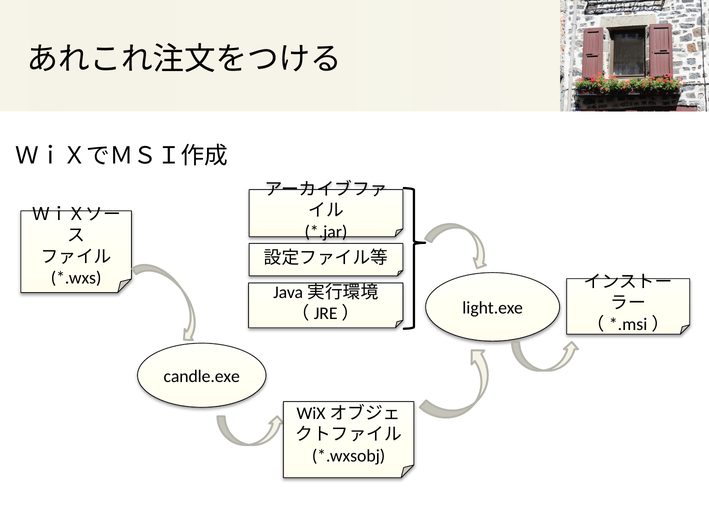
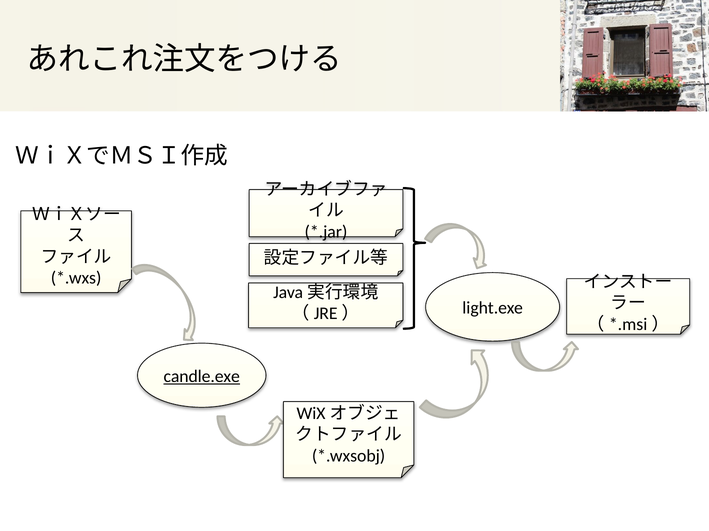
candle.exe underline: none -> present (202, 377)
